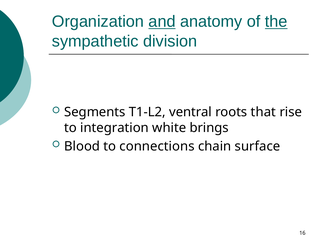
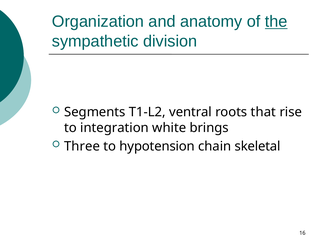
and underline: present -> none (162, 22)
Blood: Blood -> Three (82, 146)
connections: connections -> hypotension (157, 146)
surface: surface -> skeletal (258, 146)
